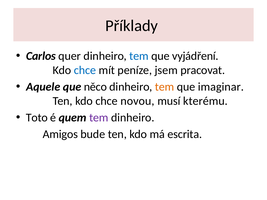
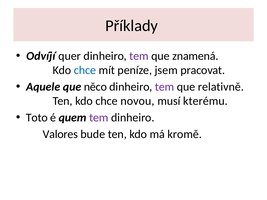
Carlos: Carlos -> Odvíjí (41, 56)
tem colour: blue -> purple (139, 56)
vyjádření: vyjádření -> znamená (195, 56)
tem colour: orange -> purple (165, 87)
imaginar: imaginar -> relativně (221, 87)
Amigos: Amigos -> Valores (60, 134)
escrita: escrita -> kromě (185, 134)
